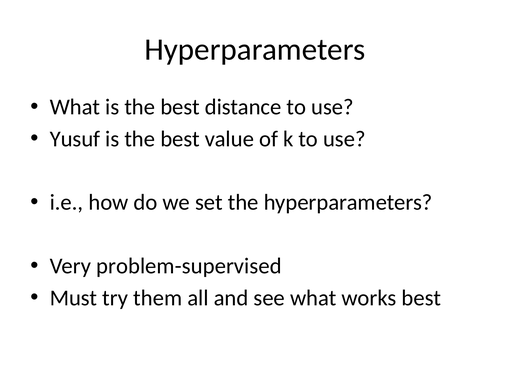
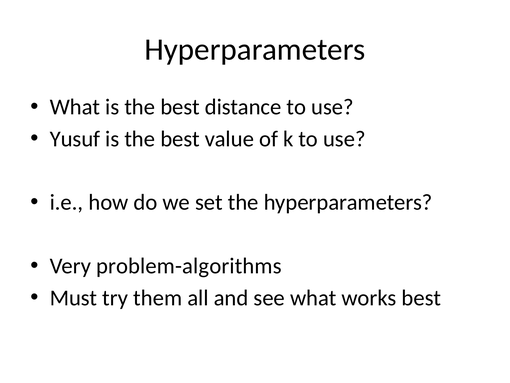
problem-supervised: problem-supervised -> problem-algorithms (189, 266)
